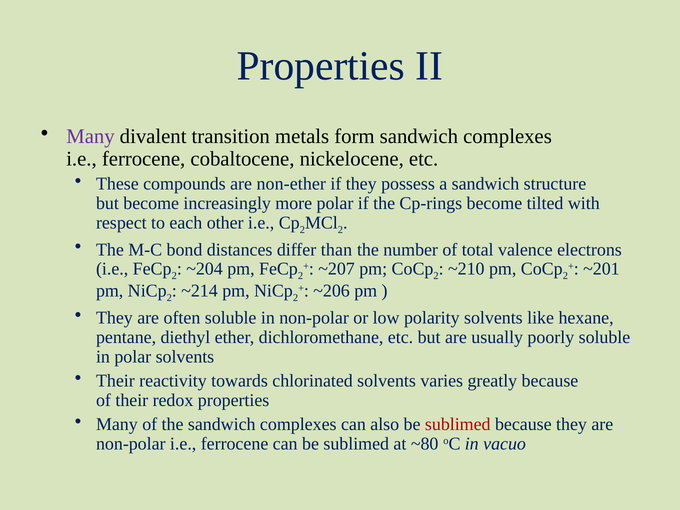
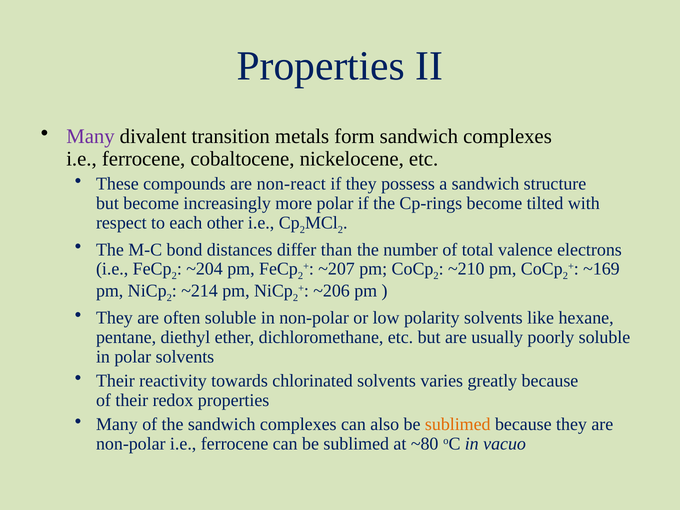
non-ether: non-ether -> non-react (291, 184)
~201: ~201 -> ~169 (601, 269)
sublimed colour: red -> orange (458, 424)
